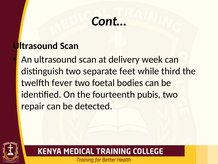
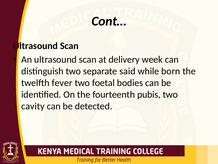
feet: feet -> said (127, 71)
third: third -> born (171, 71)
repair: repair -> cavity (33, 106)
